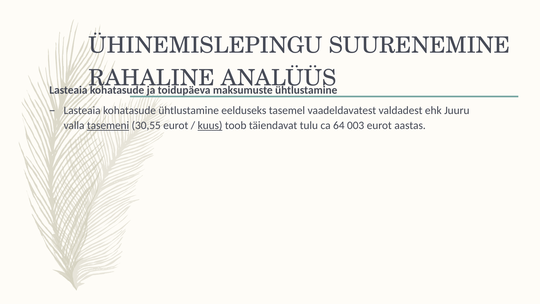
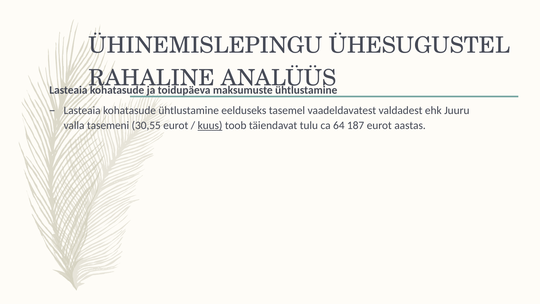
SUURENEMINE: SUURENEMINE -> ÜHESUGUSTEL (419, 45)
tasemeni underline: present -> none (108, 125)
003: 003 -> 187 (356, 125)
